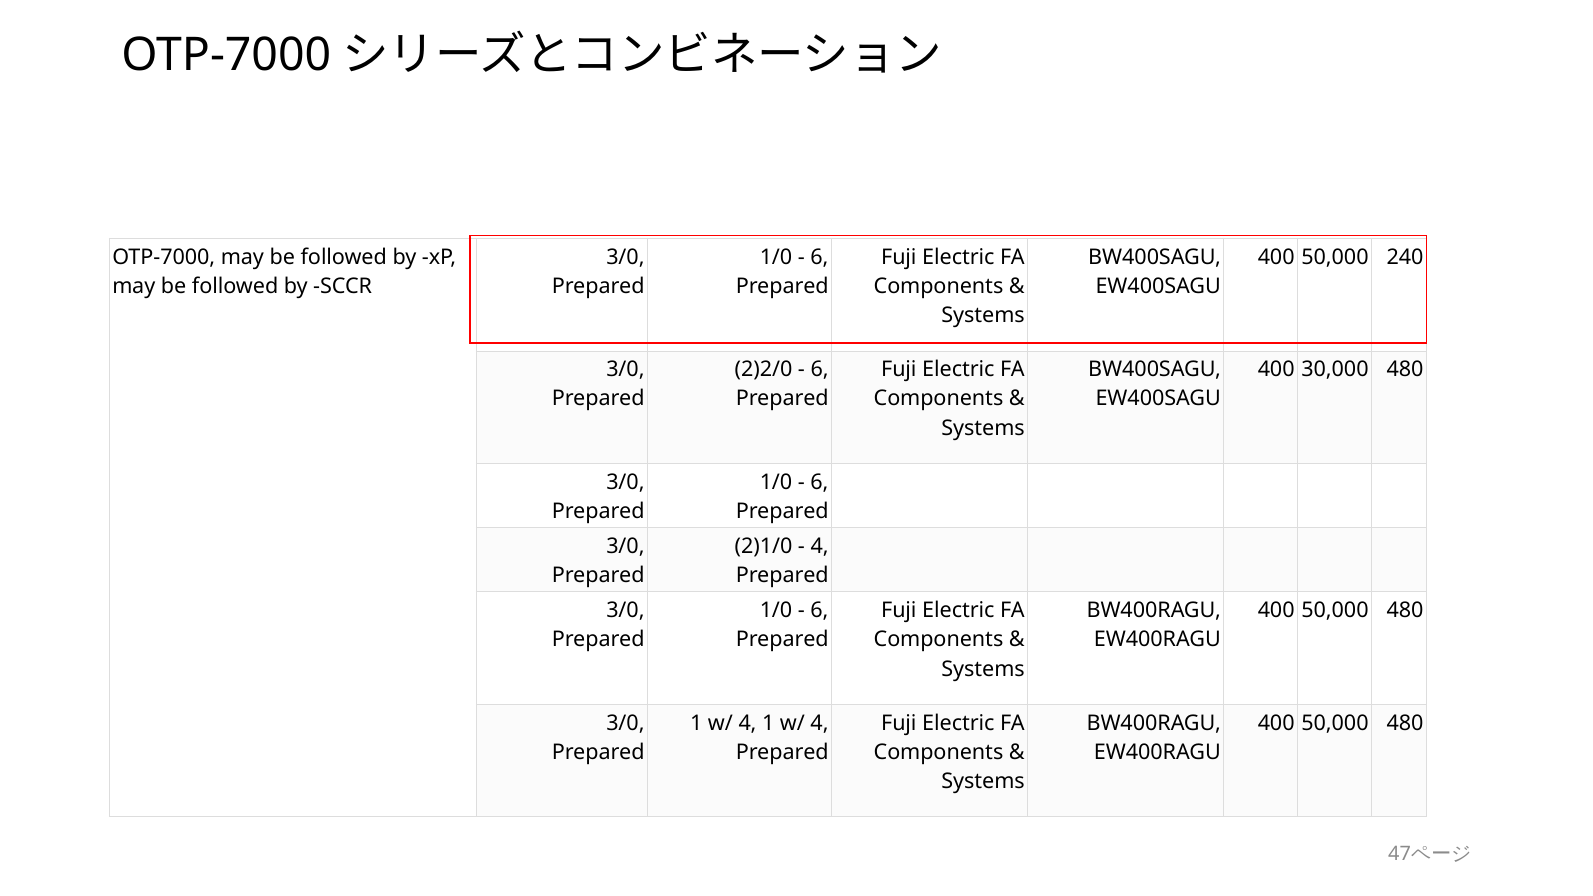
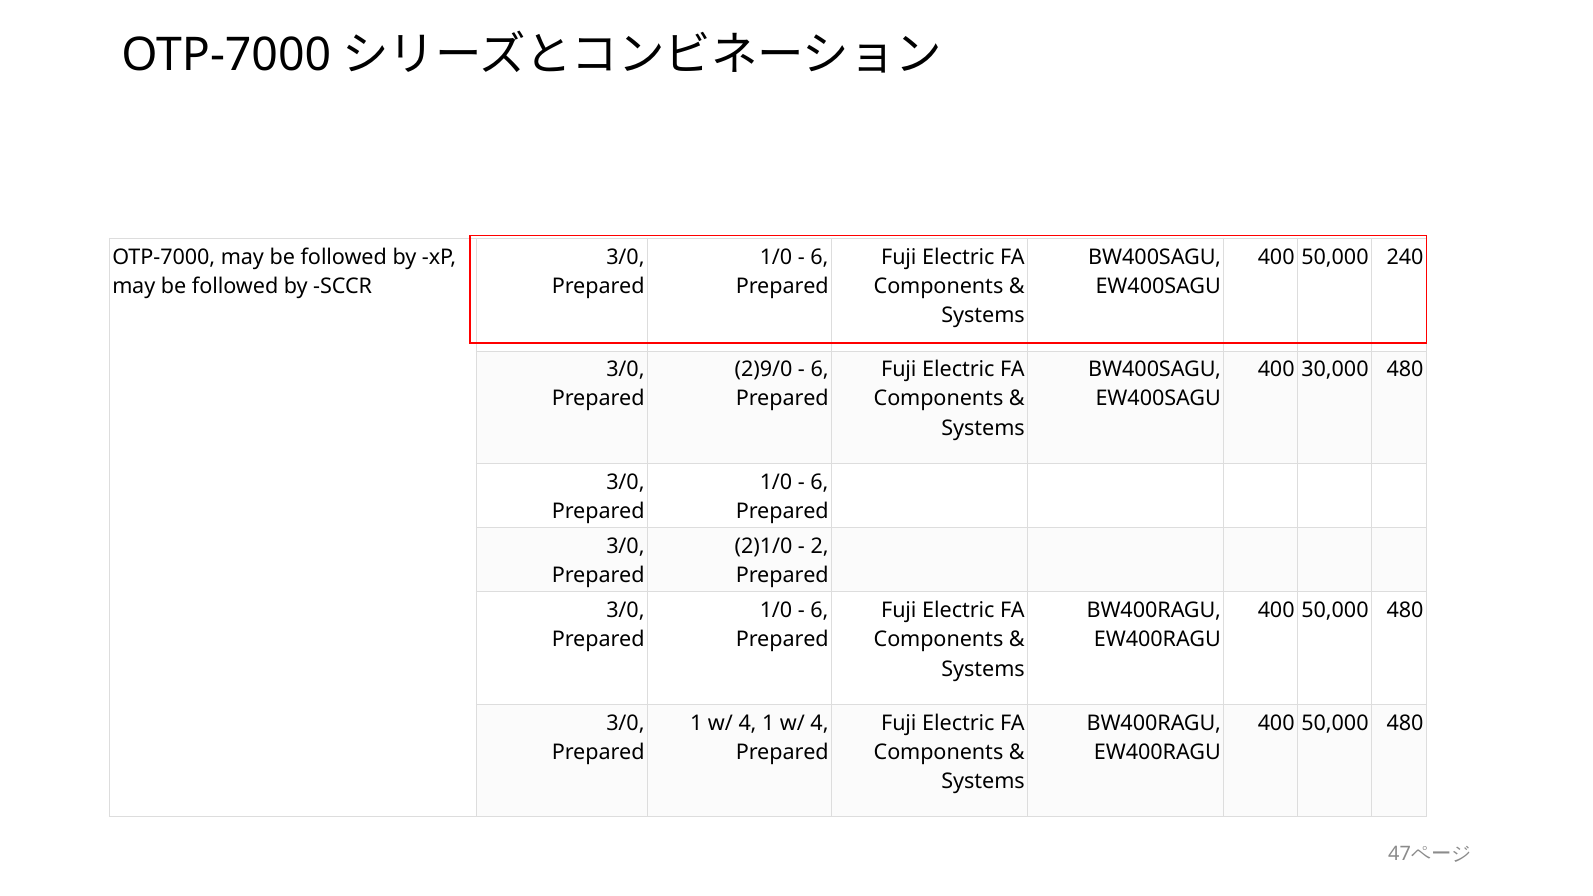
2)2/0: 2)2/0 -> 2)9/0 (764, 370)
4: 4 -> 2 (820, 546)
